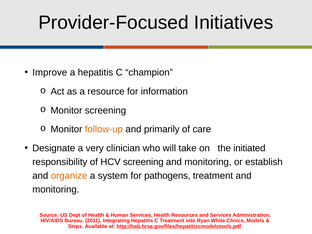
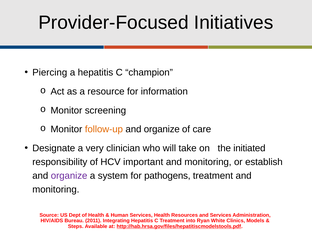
Improve: Improve -> Piercing (50, 73)
primarily: primarily -> organize (162, 129)
HCV screening: screening -> important (143, 162)
organize colour: orange -> purple (69, 176)
